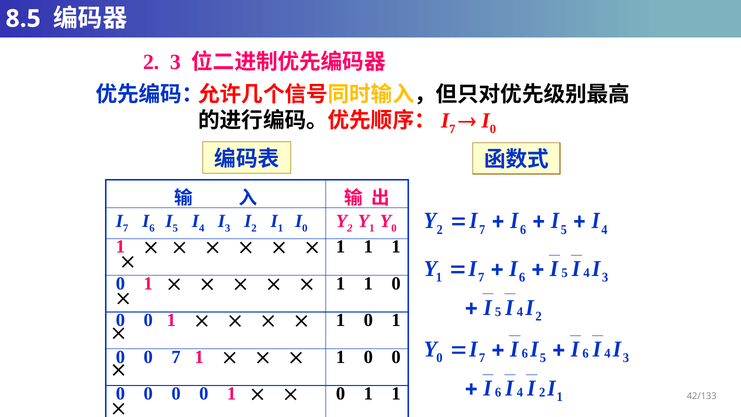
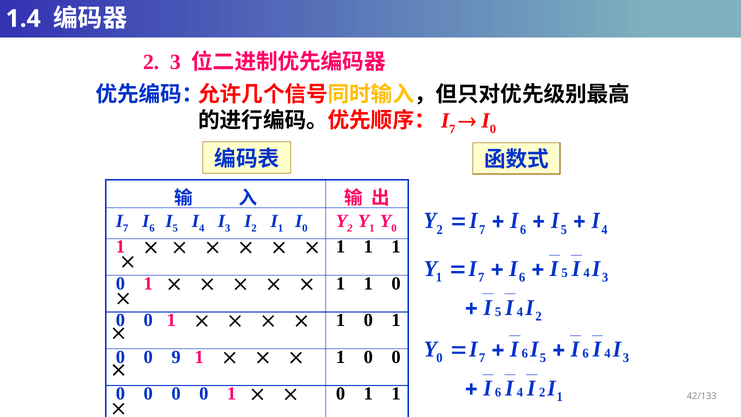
8.5: 8.5 -> 1.4 (23, 19)
0 7: 7 -> 9 (176, 357)
